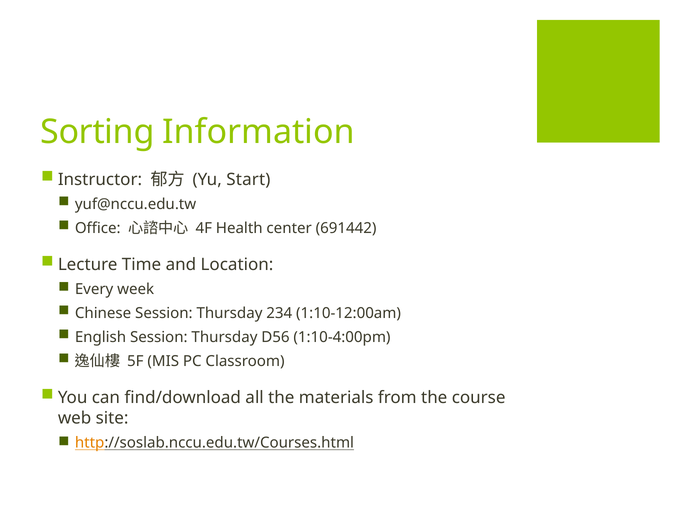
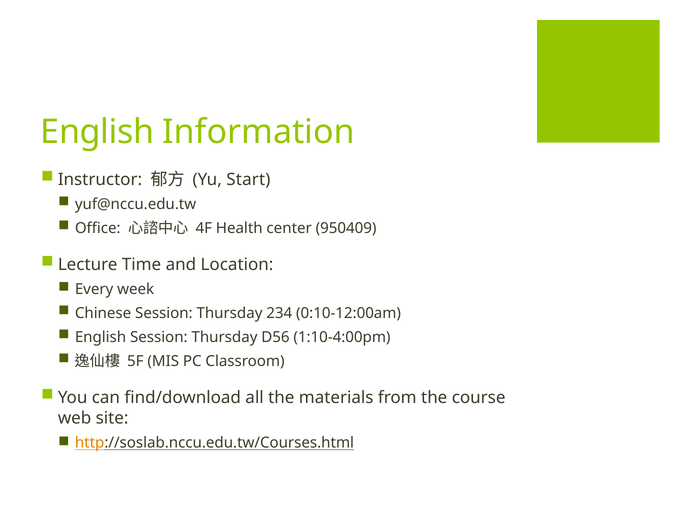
Sorting: Sorting -> English (97, 132)
691442: 691442 -> 950409 (346, 228)
1:10-12:00am: 1:10-12:00am -> 0:10-12:00am (349, 313)
